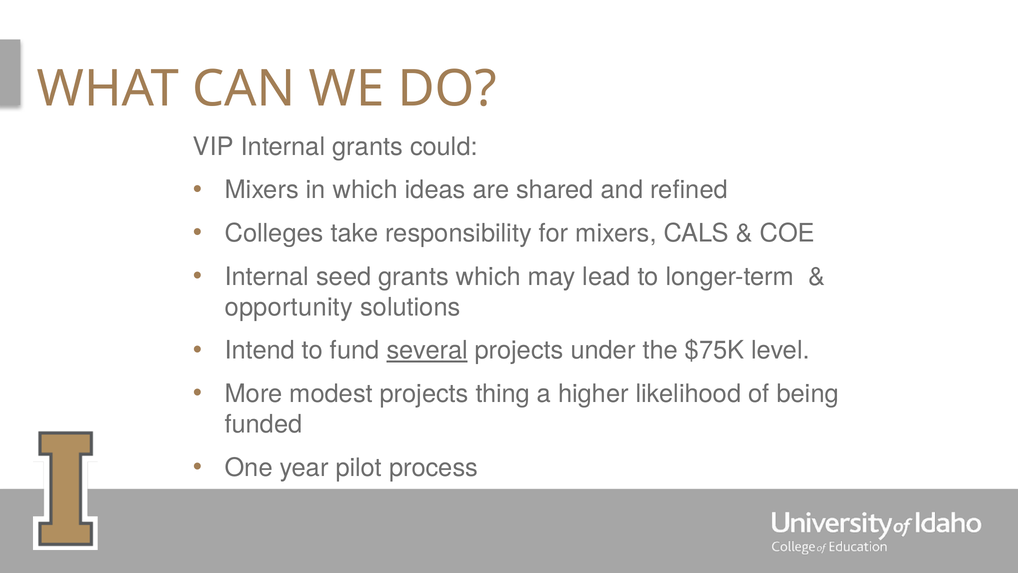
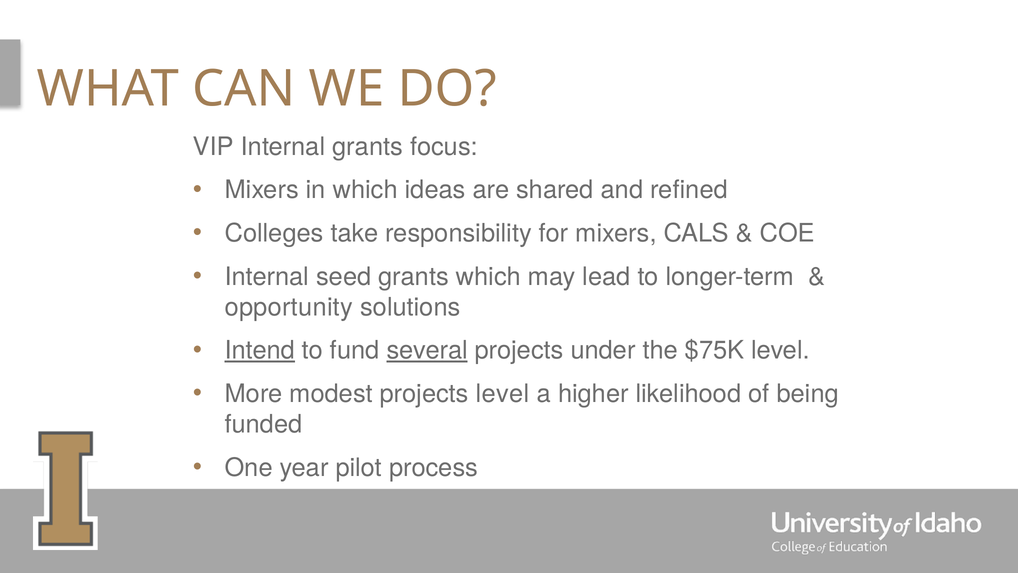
could: could -> focus (444, 147)
Intend underline: none -> present (260, 350)
projects thing: thing -> level (503, 394)
